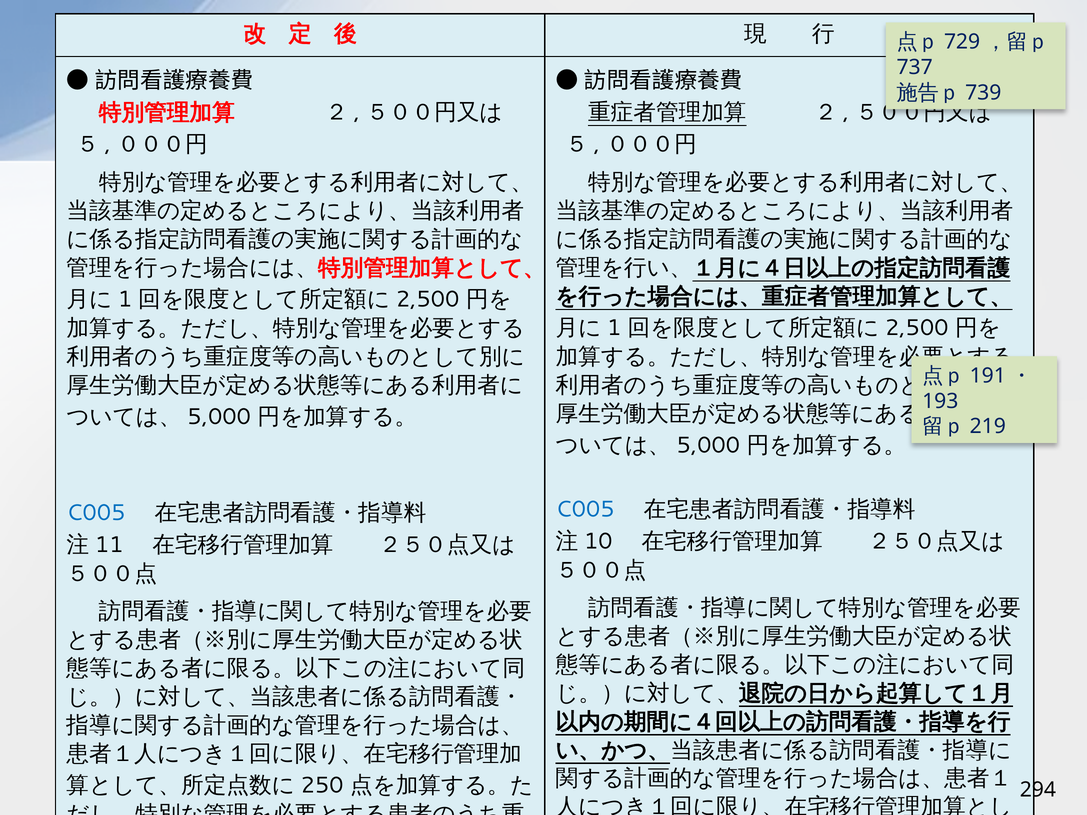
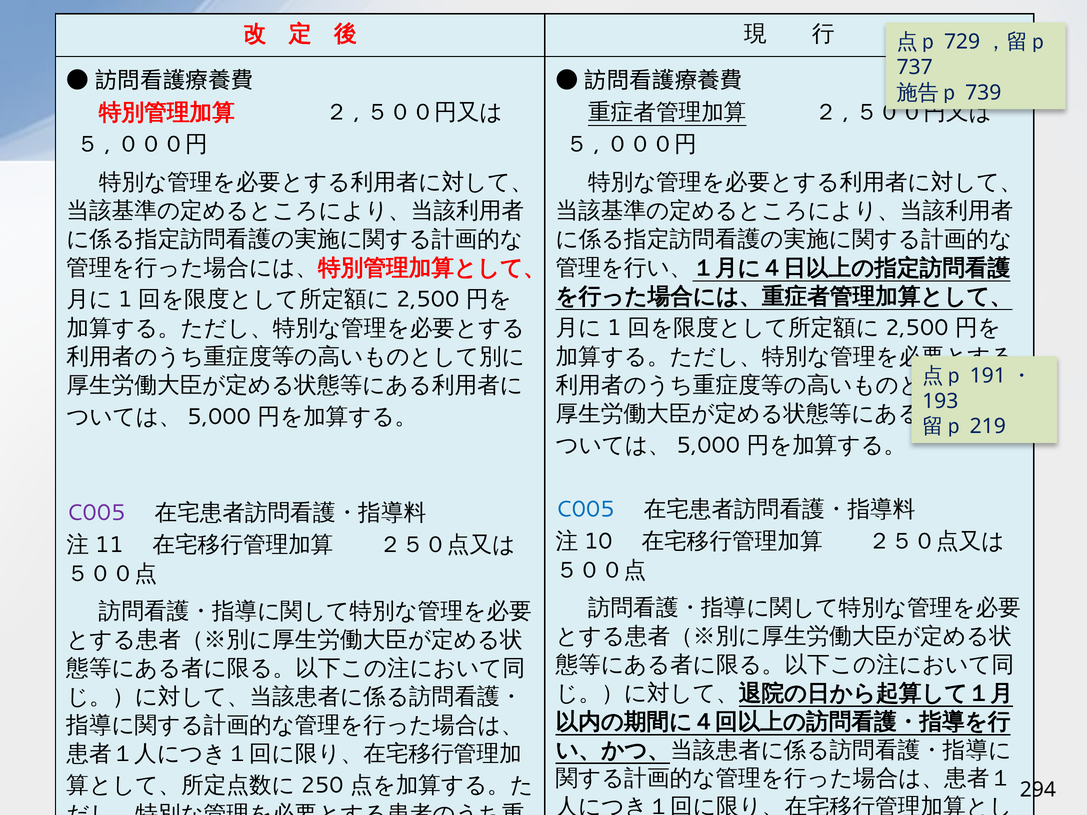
C005 colour: blue -> purple (96, 513)
